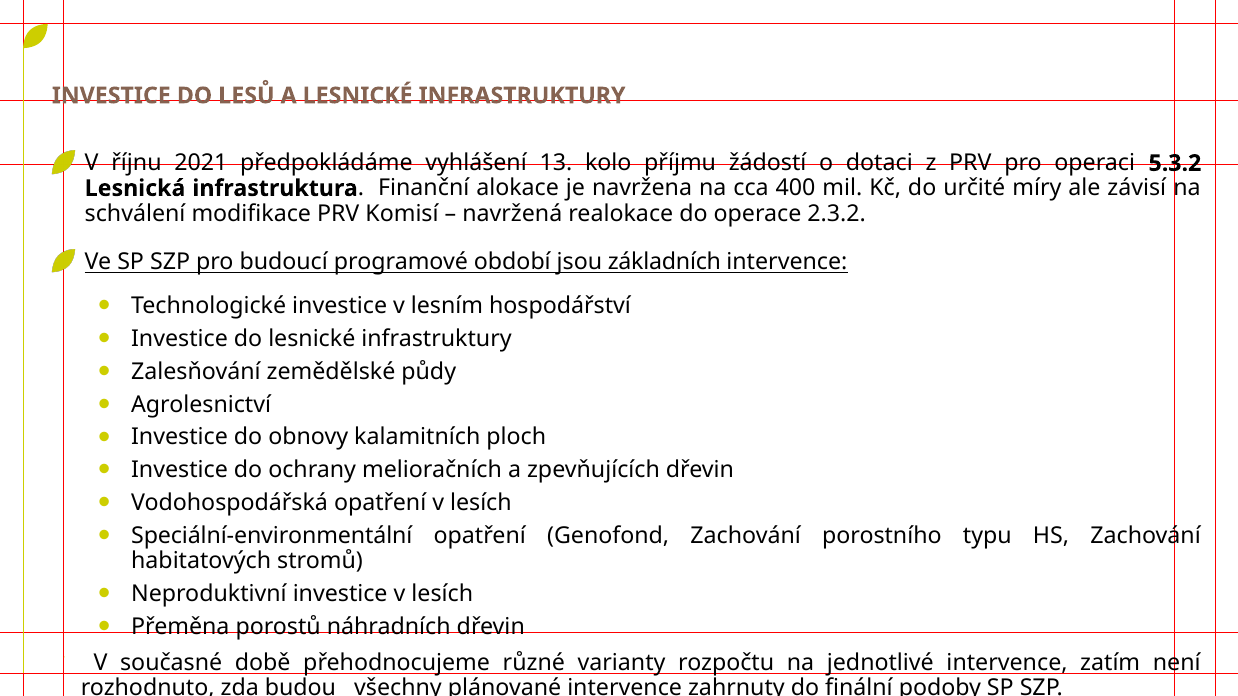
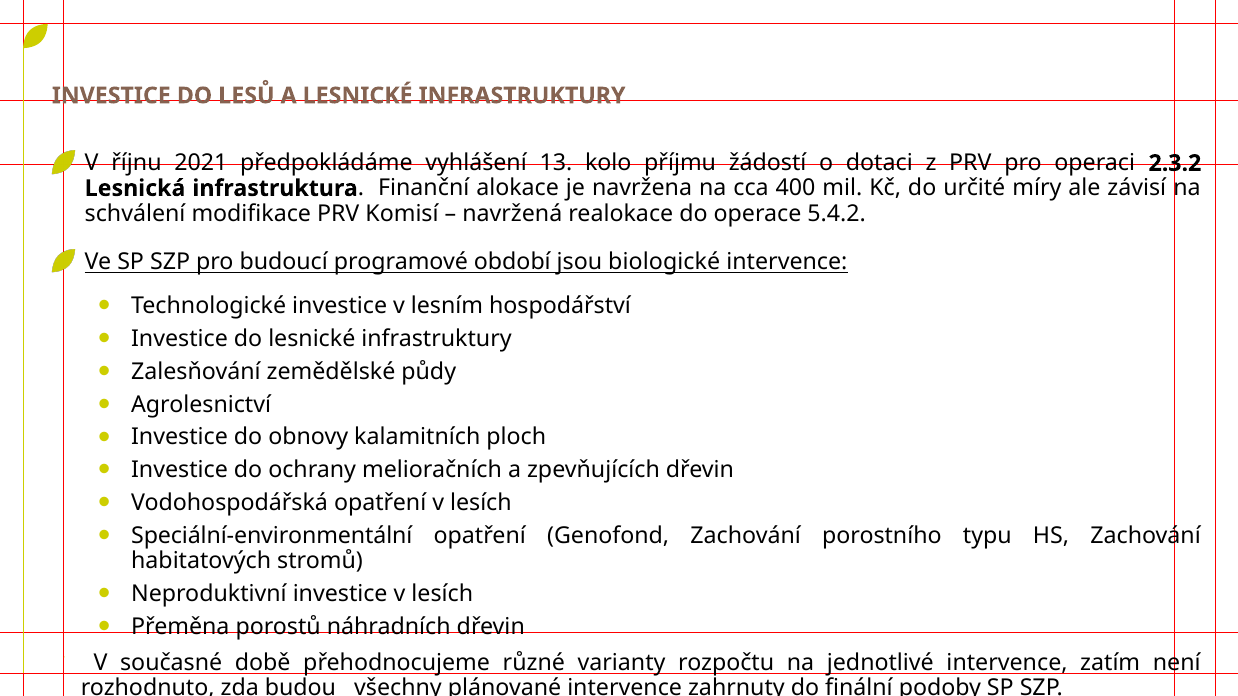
5.3.2: 5.3.2 -> 2.3.2 (1175, 163)
2.3.2: 2.3.2 -> 5.4.2 (837, 213)
základních: základních -> biologické (664, 262)
